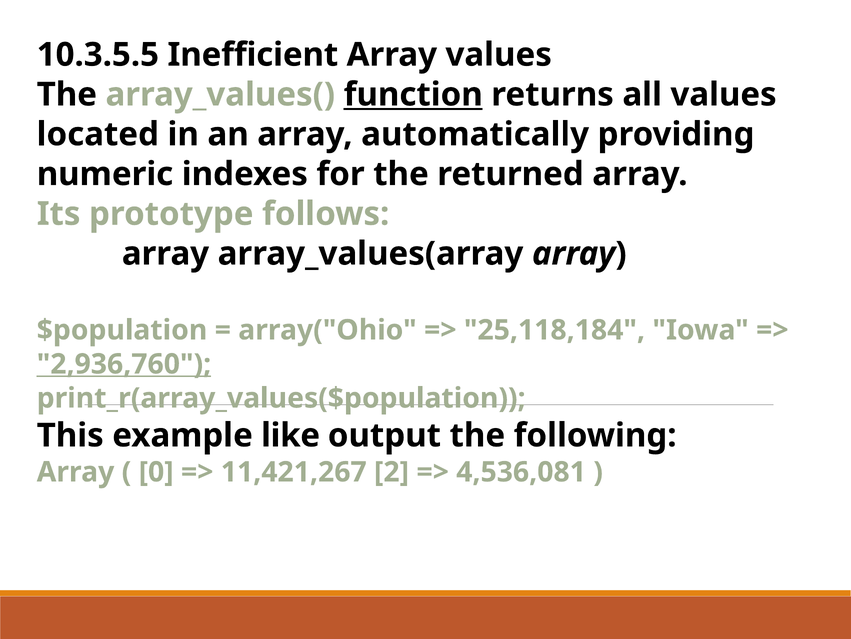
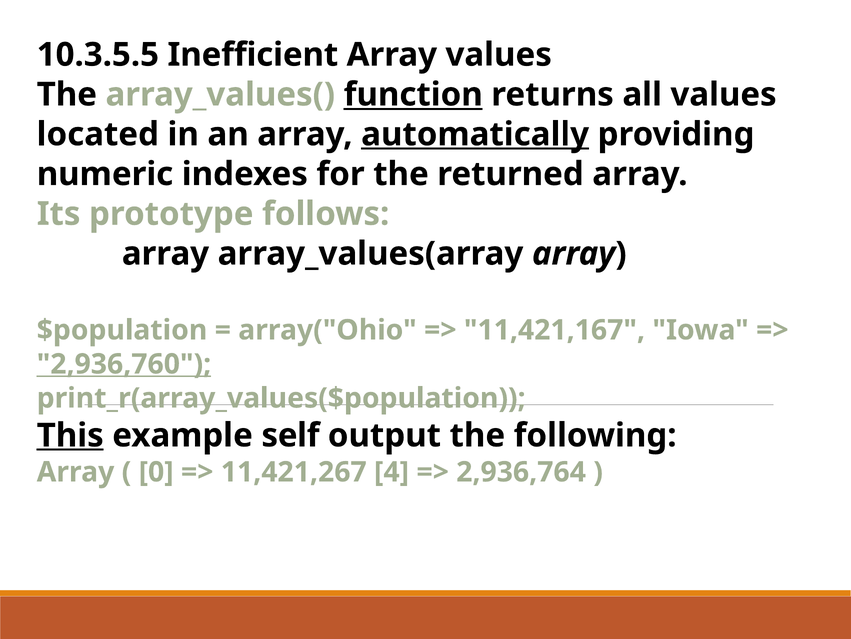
automatically underline: none -> present (475, 134)
25,118,184: 25,118,184 -> 11,421,167 (554, 330)
This underline: none -> present (70, 435)
like: like -> self (291, 435)
2: 2 -> 4 (392, 472)
4,536,081: 4,536,081 -> 2,936,764 (521, 472)
